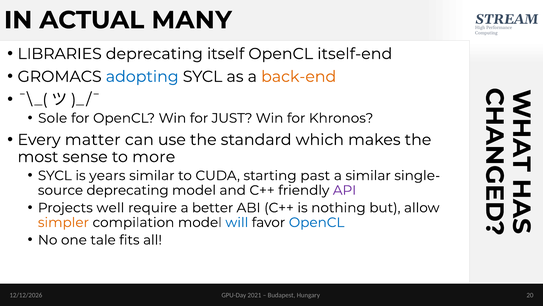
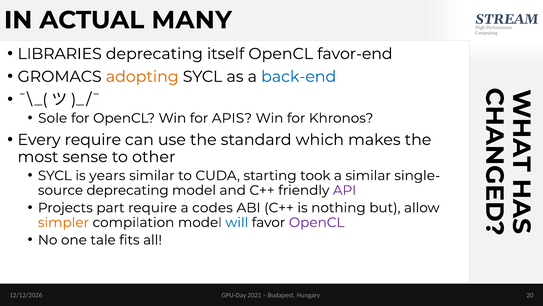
itself-end: itself-end -> favor-end (355, 54)
adopting colour: blue -> orange (142, 76)
back-end colour: orange -> blue (299, 76)
JUST: JUST -> APIS (232, 118)
Every matter: matter -> require (93, 139)
more: more -> other (154, 157)
past: past -> took (315, 175)
well: well -> part (110, 207)
better: better -> codes (212, 207)
OpenCL colour: blue -> purple (317, 222)
